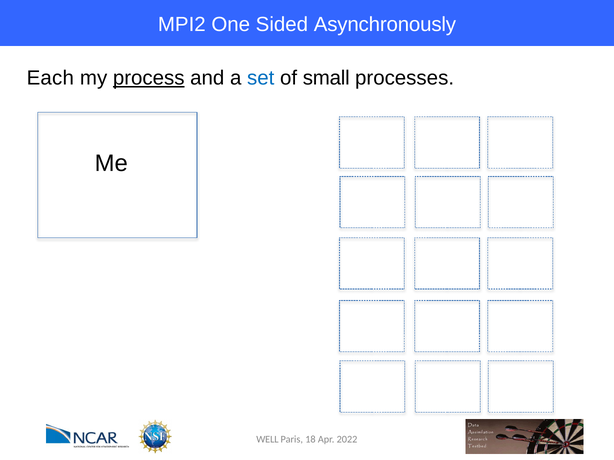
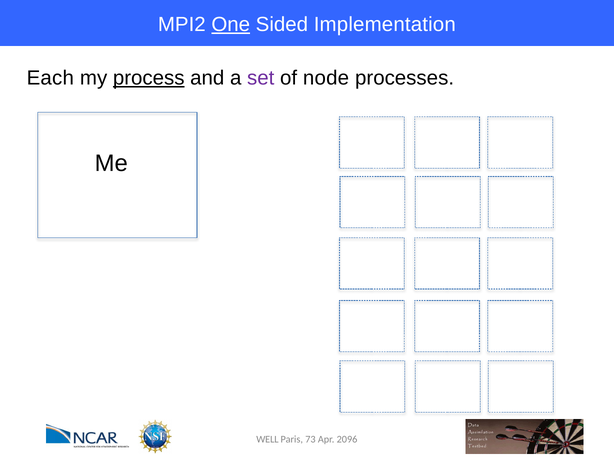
One underline: none -> present (231, 24)
Asynchronously: Asynchronously -> Implementation (385, 24)
set colour: blue -> purple (261, 78)
small: small -> node (326, 78)
18: 18 -> 73 (310, 440)
2022: 2022 -> 2096 (347, 440)
